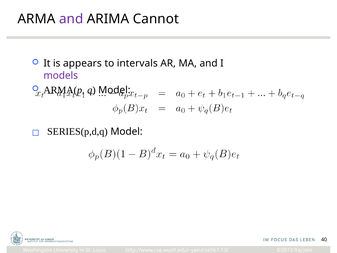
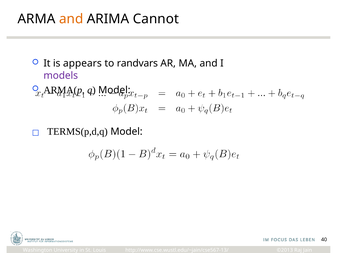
and colour: purple -> orange (71, 19)
intervals: intervals -> randvars (137, 63)
SERIES(p,d,q: SERIES(p,d,q -> TERMS(p,d,q (77, 131)
